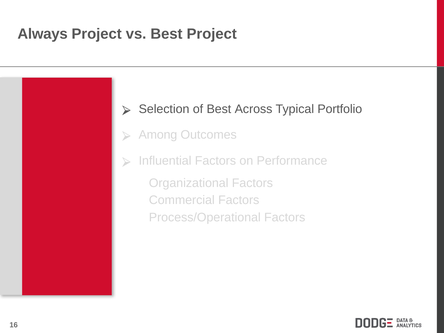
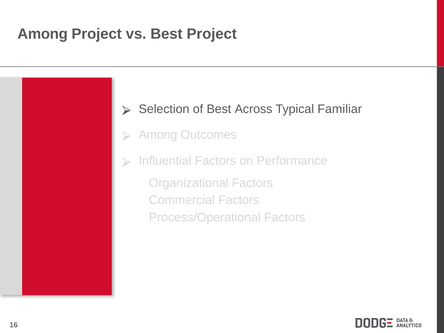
Always: Always -> Among (43, 34)
Portfolio: Portfolio -> Familiar (340, 109)
